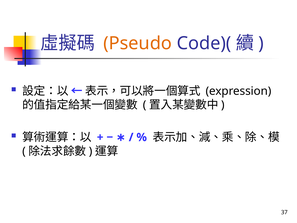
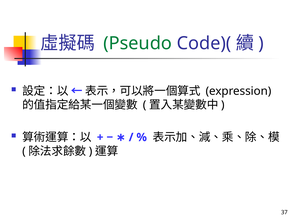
Pseudo colour: orange -> green (138, 43)
